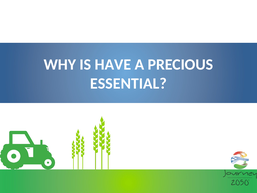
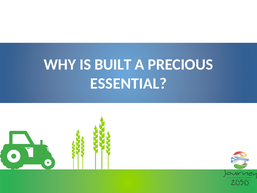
HAVE: HAVE -> BUILT (113, 64)
